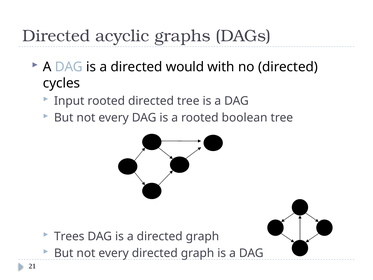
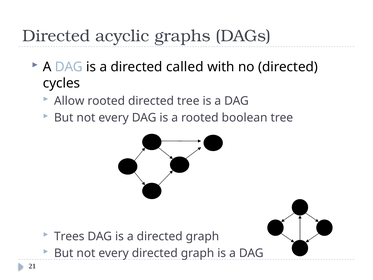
would: would -> called (185, 67)
Input: Input -> Allow (69, 101)
